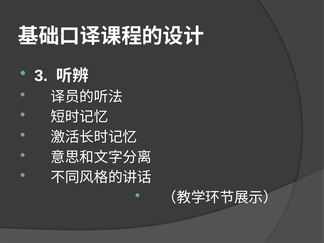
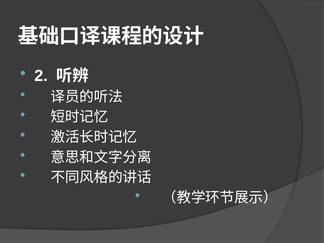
3: 3 -> 2 (41, 76)
